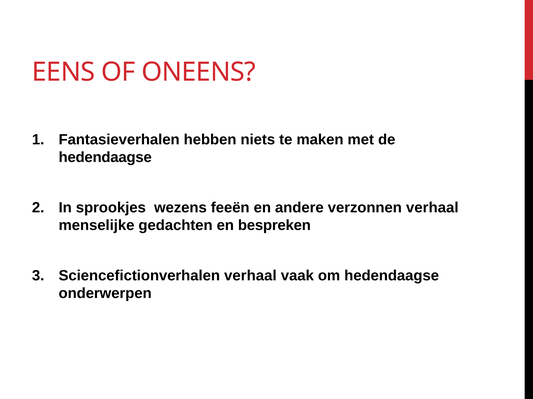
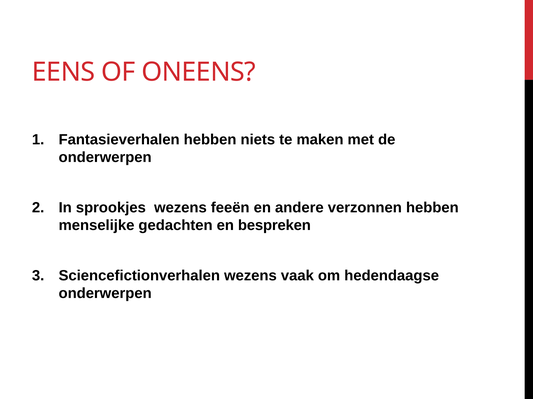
hedendaagse: hedendaagse -> onderwerpen (105, 158)
verzonnen verhaal: verhaal -> hebben (432, 208)
Sciencefictionverhalen verhaal: verhaal -> wezens (250, 276)
